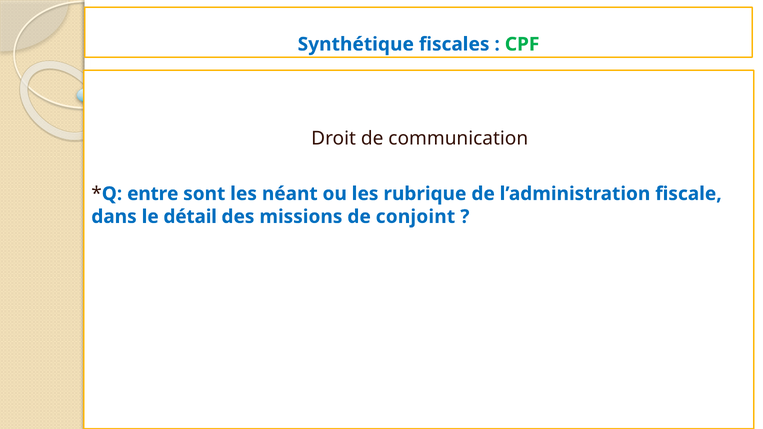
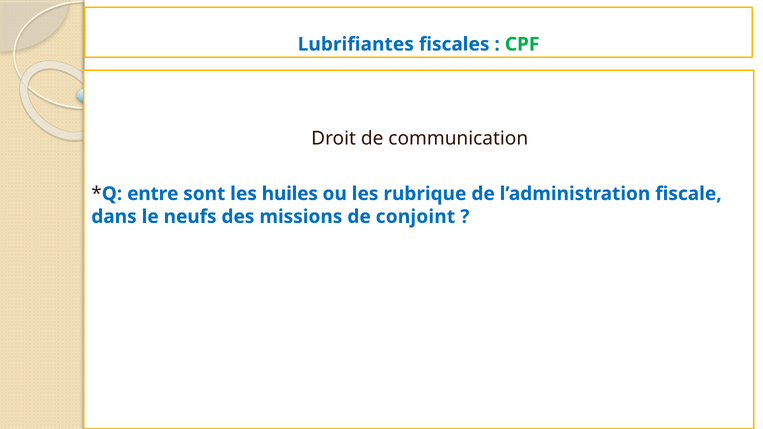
Synthétique: Synthétique -> Lubrifiantes (356, 44)
néant: néant -> huiles (290, 194)
détail: détail -> neufs (190, 217)
